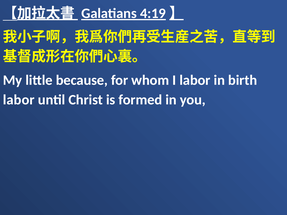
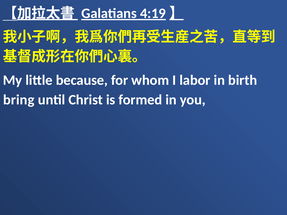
labor: labor -> bring (19, 100)
